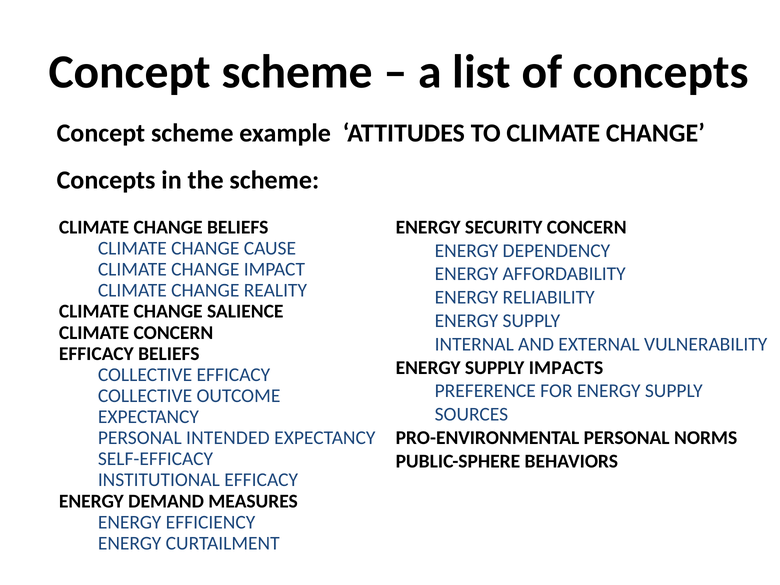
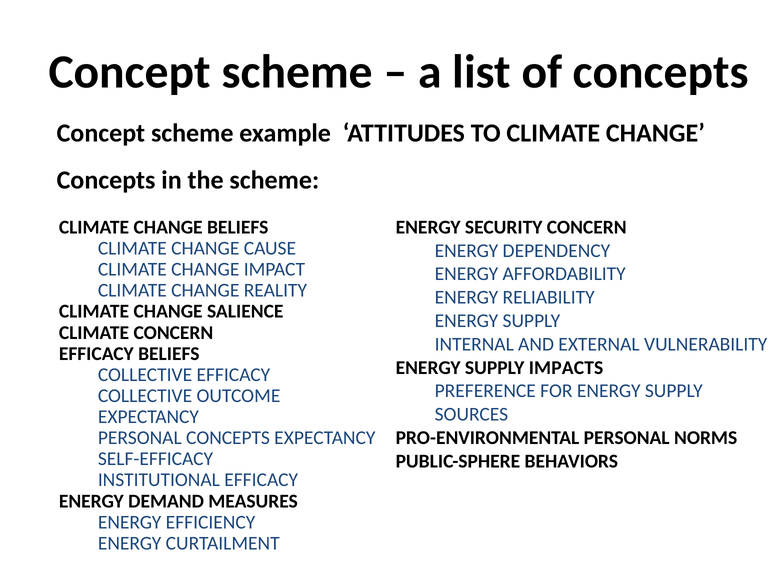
PERSONAL INTENDED: INTENDED -> CONCEPTS (228, 438)
